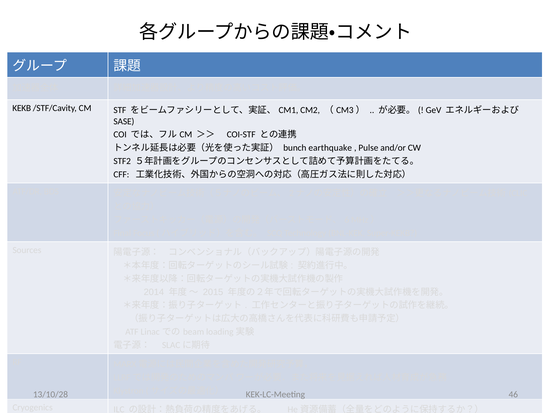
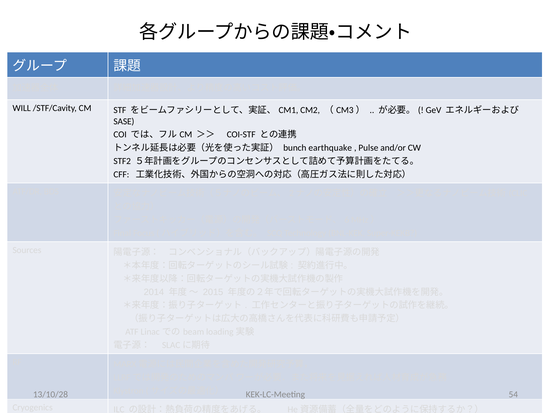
KEKB: KEKB -> WILL (22, 108)
46: 46 -> 54 (513, 395)
